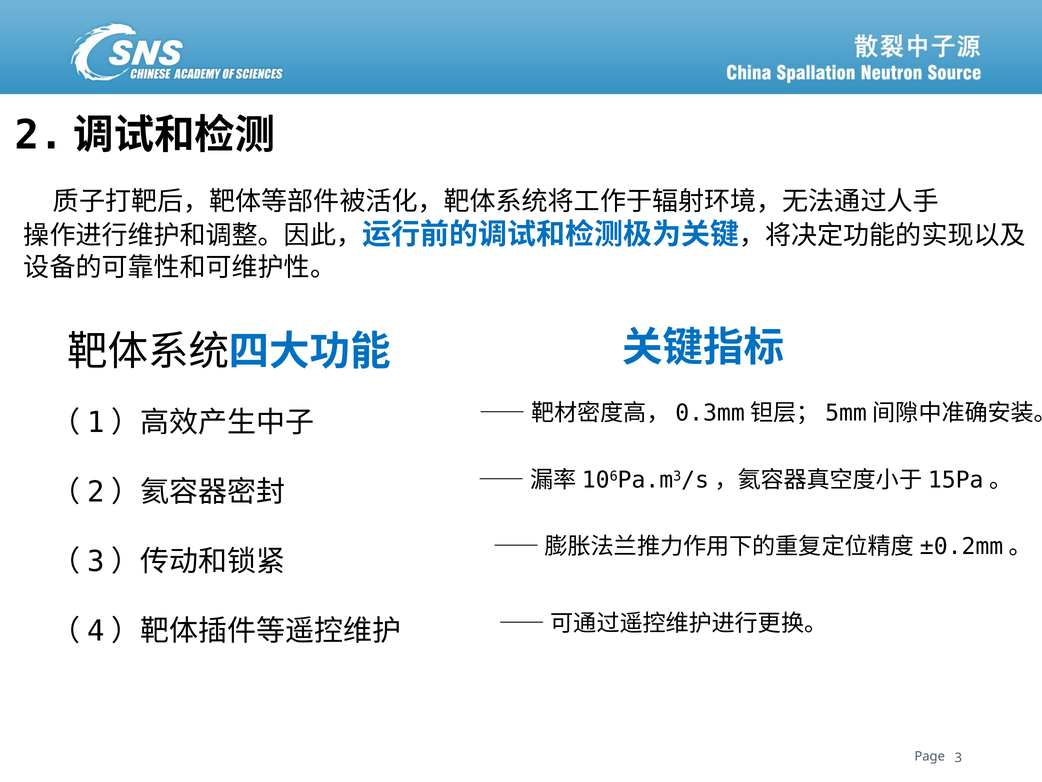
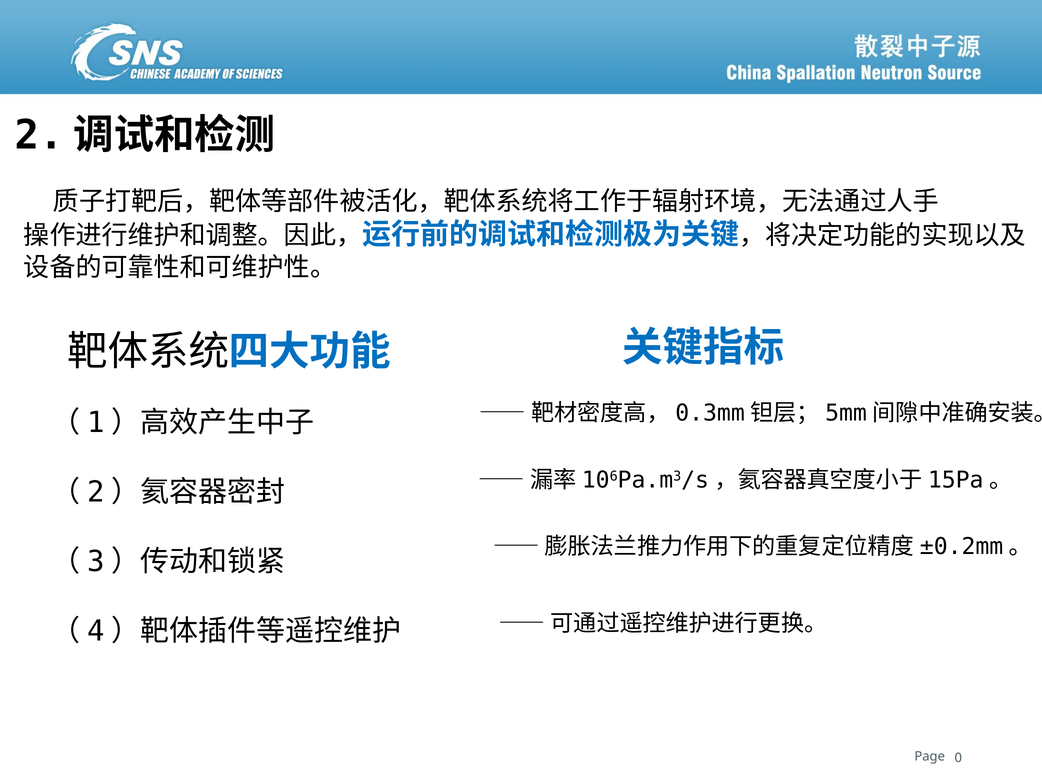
3: 3 -> 0 (958, 757)
